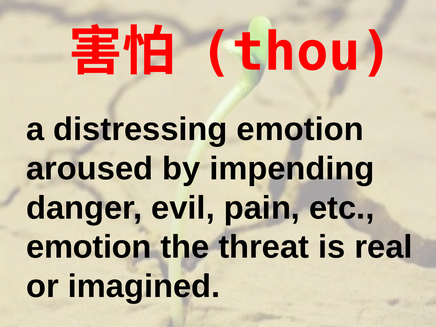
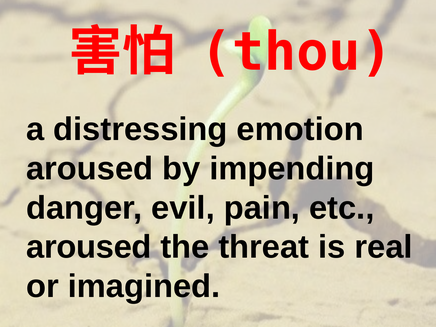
emotion: emotion -> aroused (89, 247)
